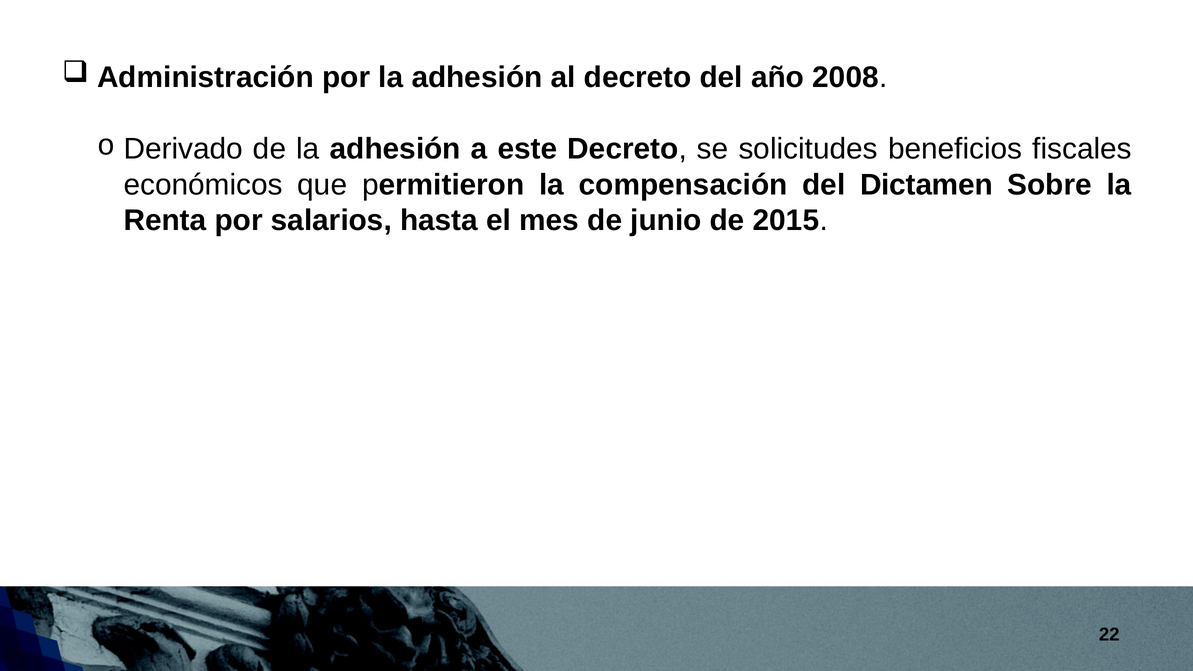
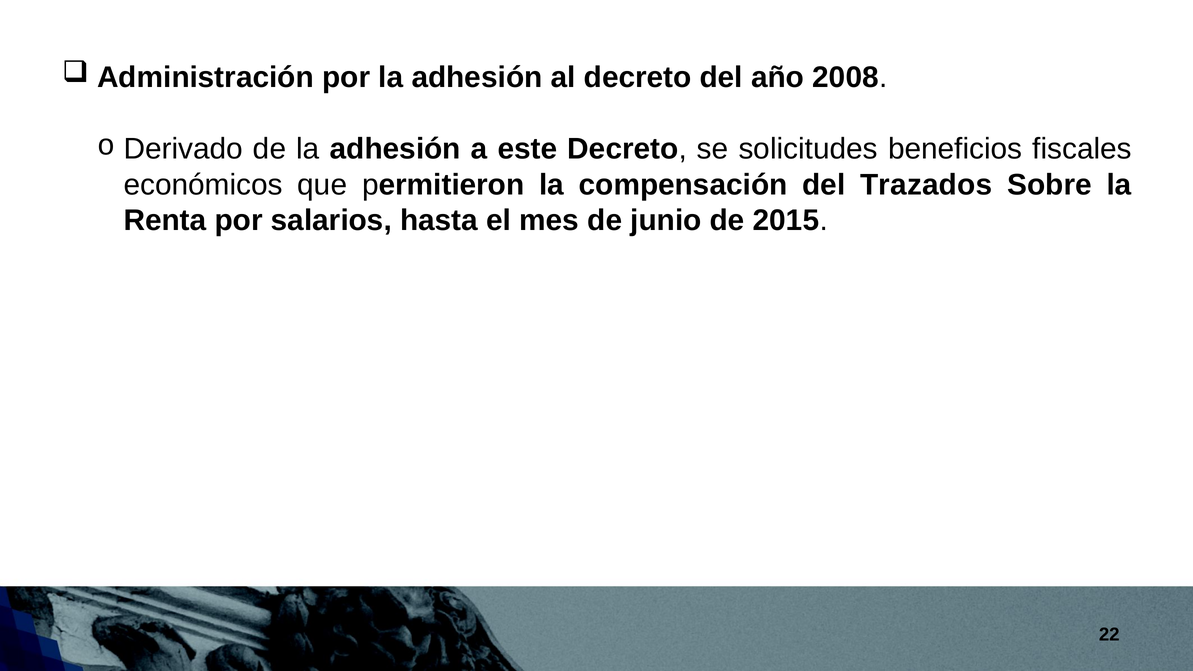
Dictamen: Dictamen -> Trazados (926, 185)
